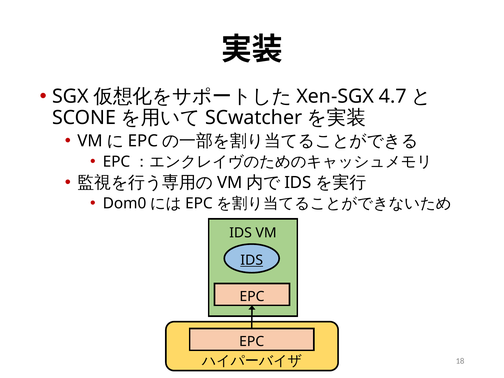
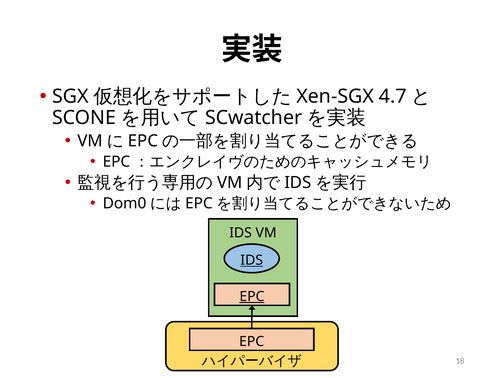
EPC underline: none -> present (252, 296)
